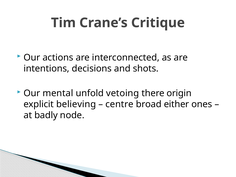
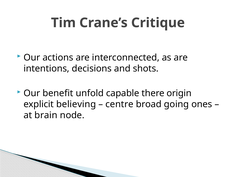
mental: mental -> benefit (58, 93)
vetoing: vetoing -> capable (123, 93)
either: either -> going (176, 104)
badly: badly -> brain (46, 115)
